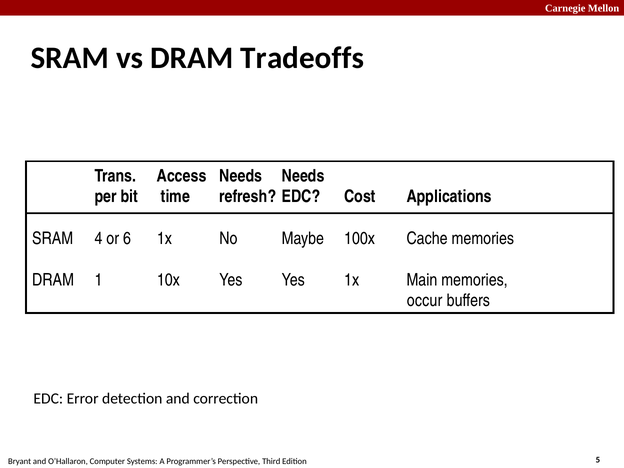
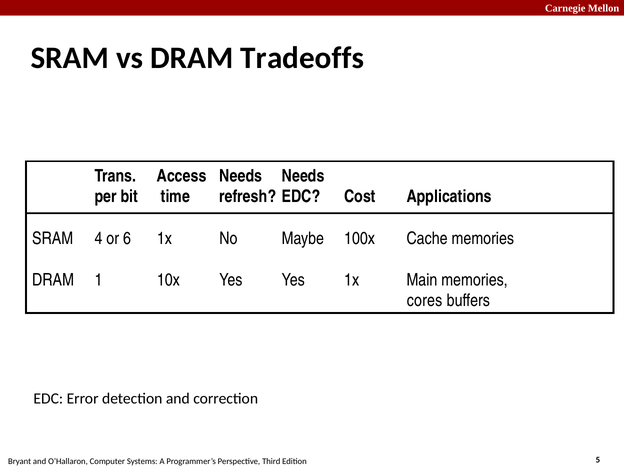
occur: occur -> cores (425, 301)
